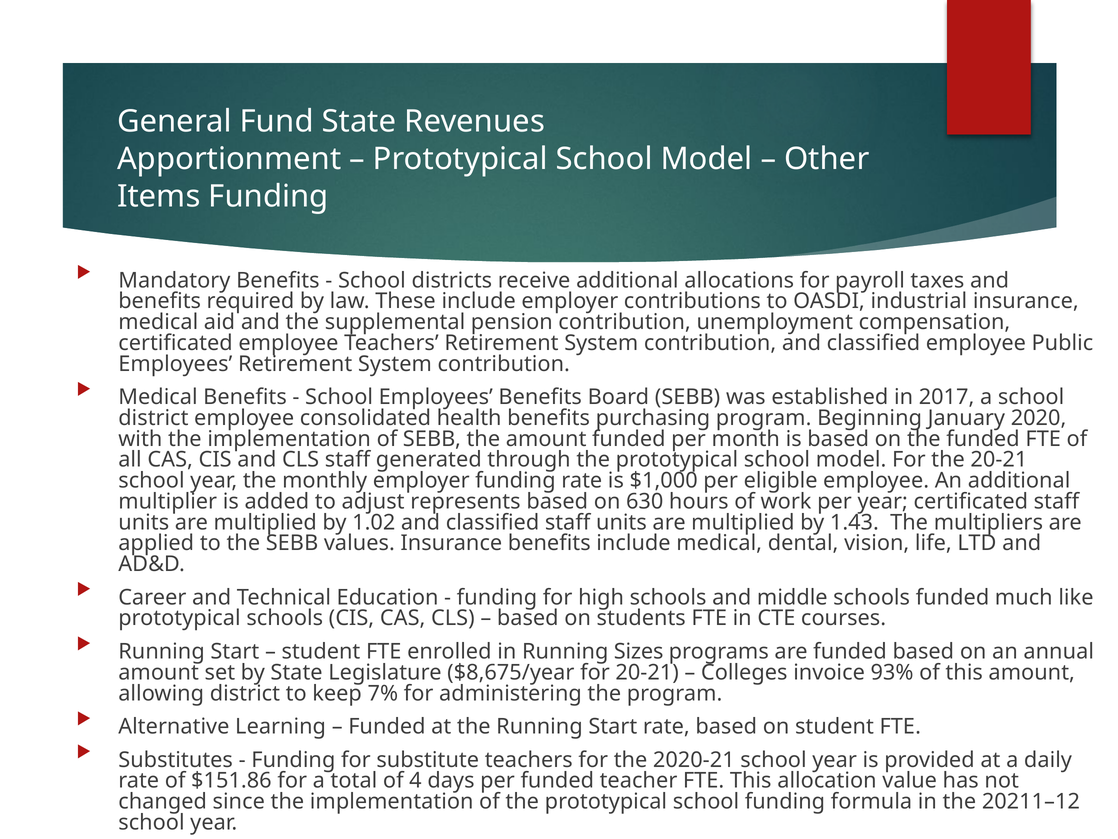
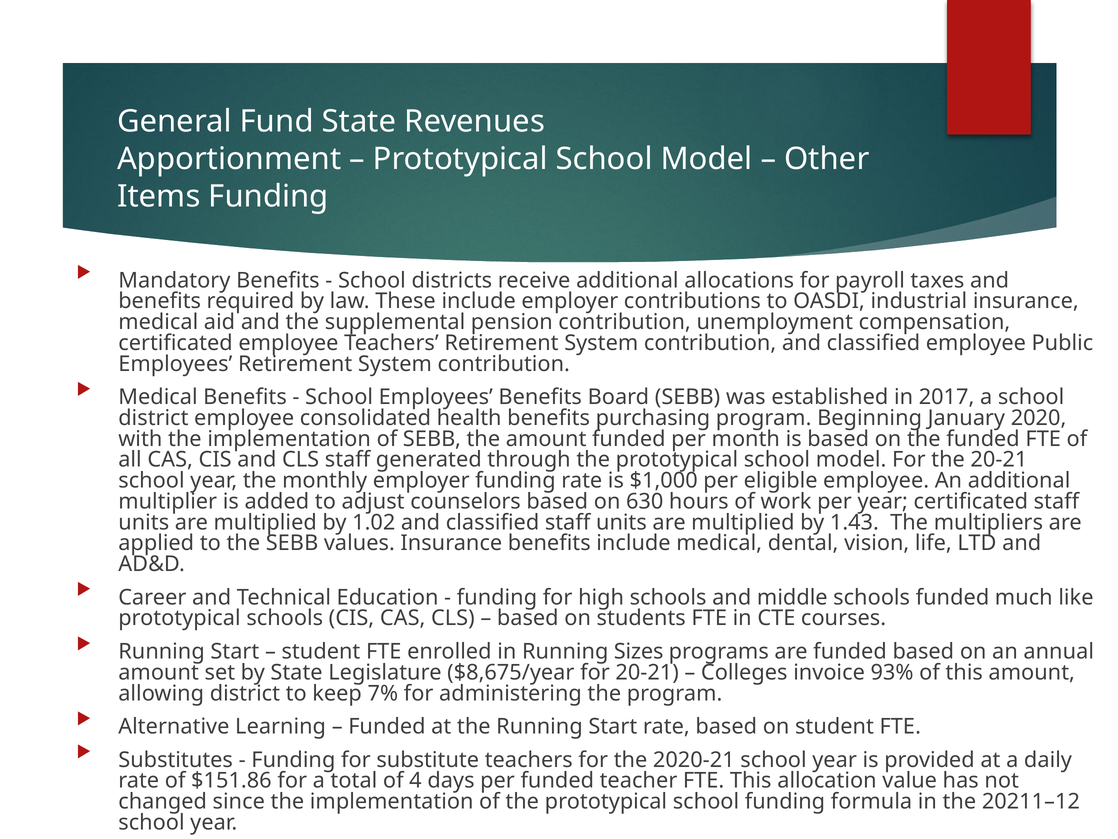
represents: represents -> counselors (466, 501)
